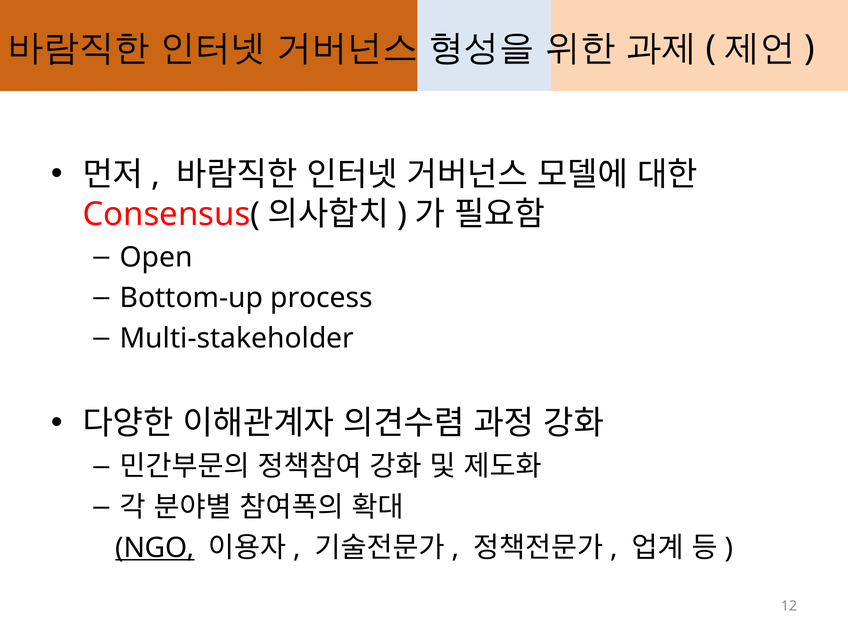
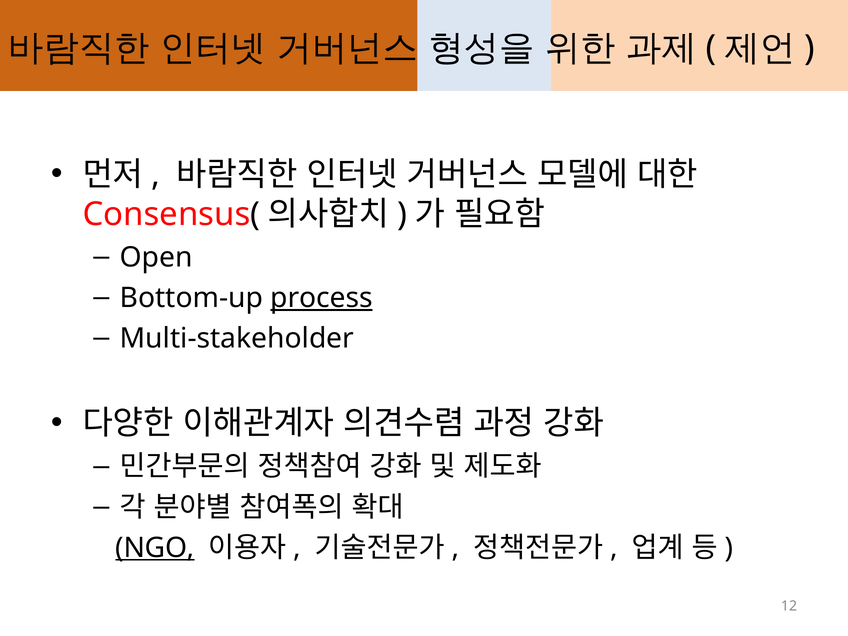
process underline: none -> present (322, 298)
